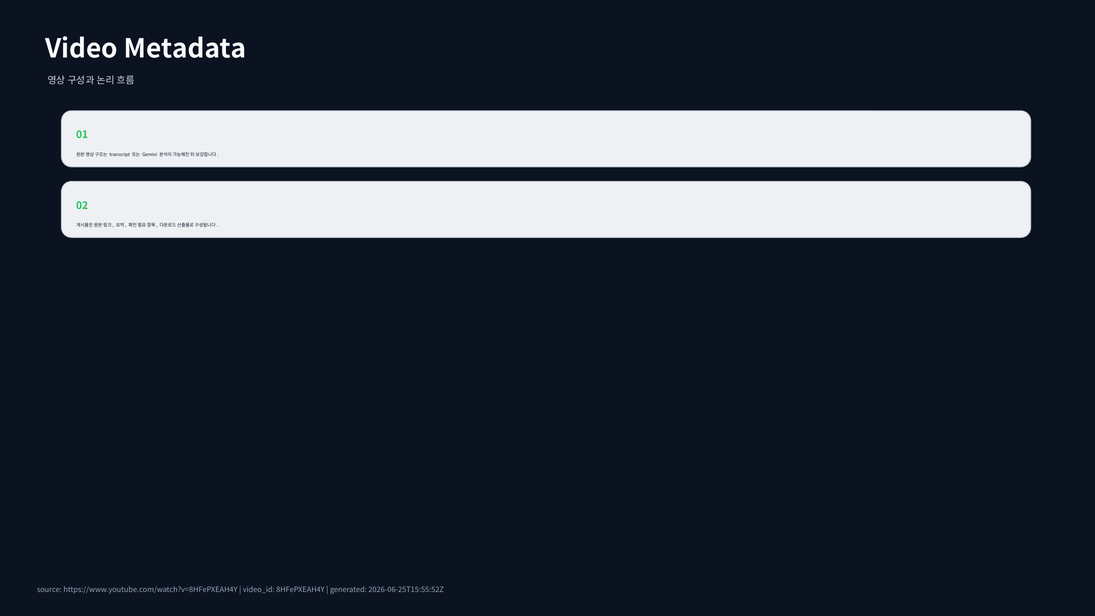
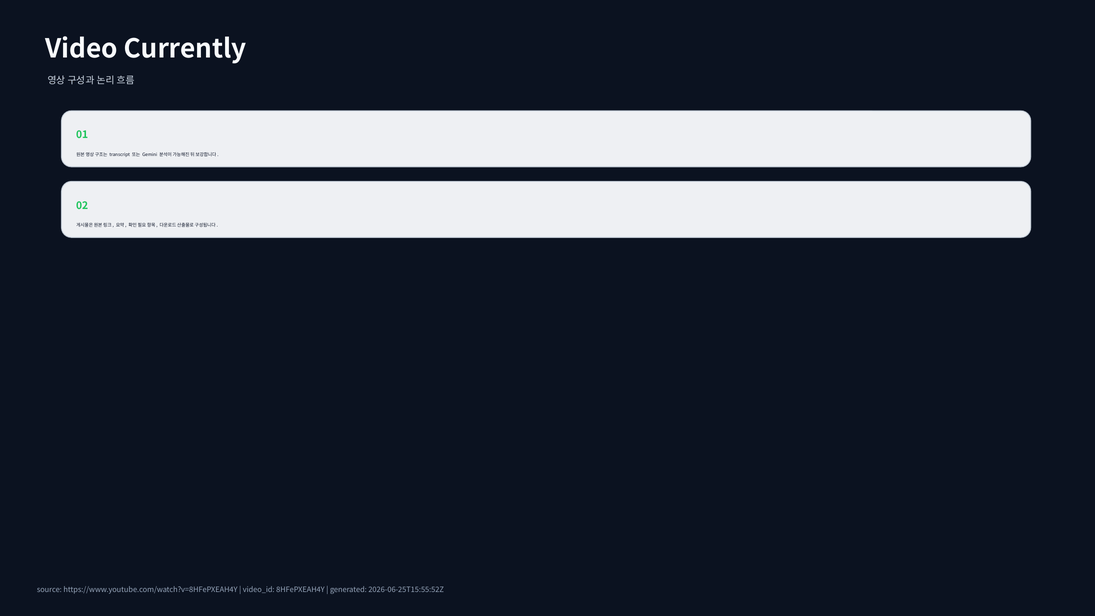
Metadata: Metadata -> Currently (185, 49)
